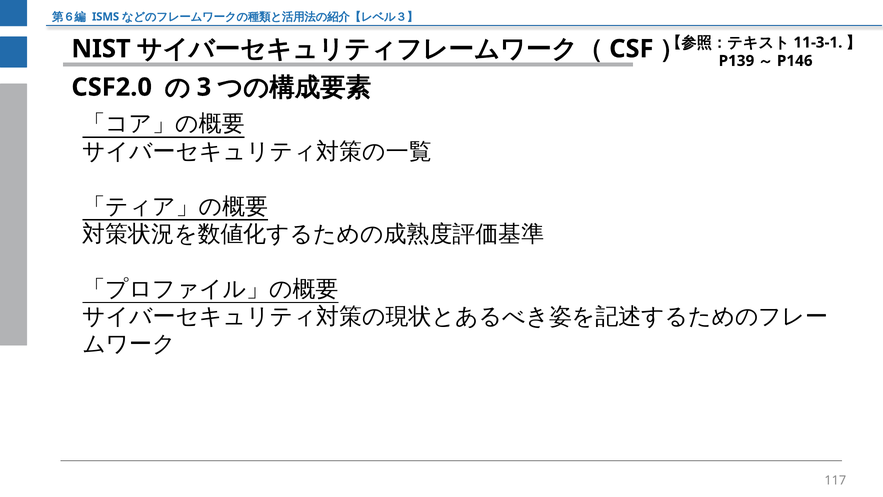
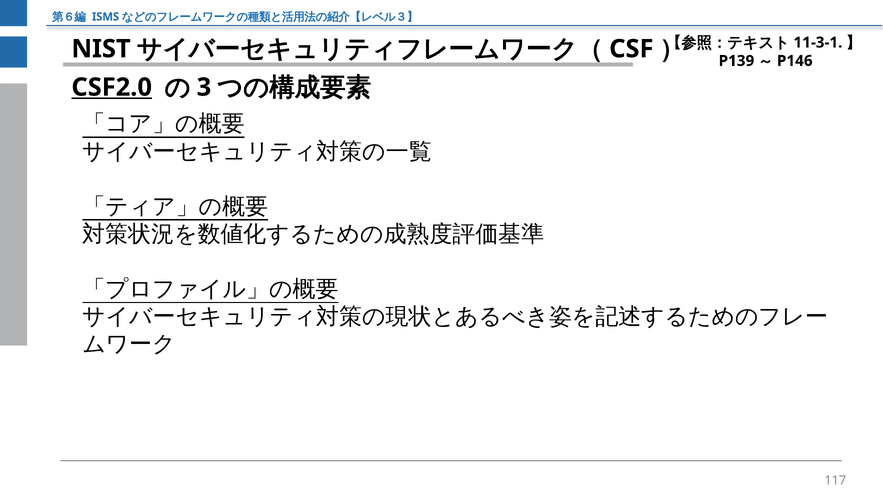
CSF2.0 underline: none -> present (112, 87)
